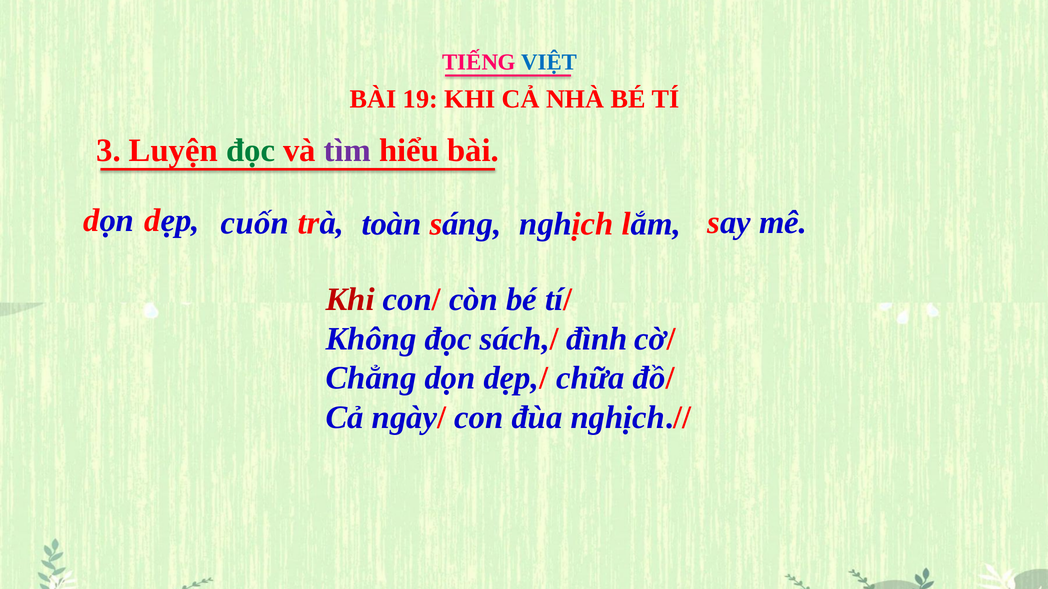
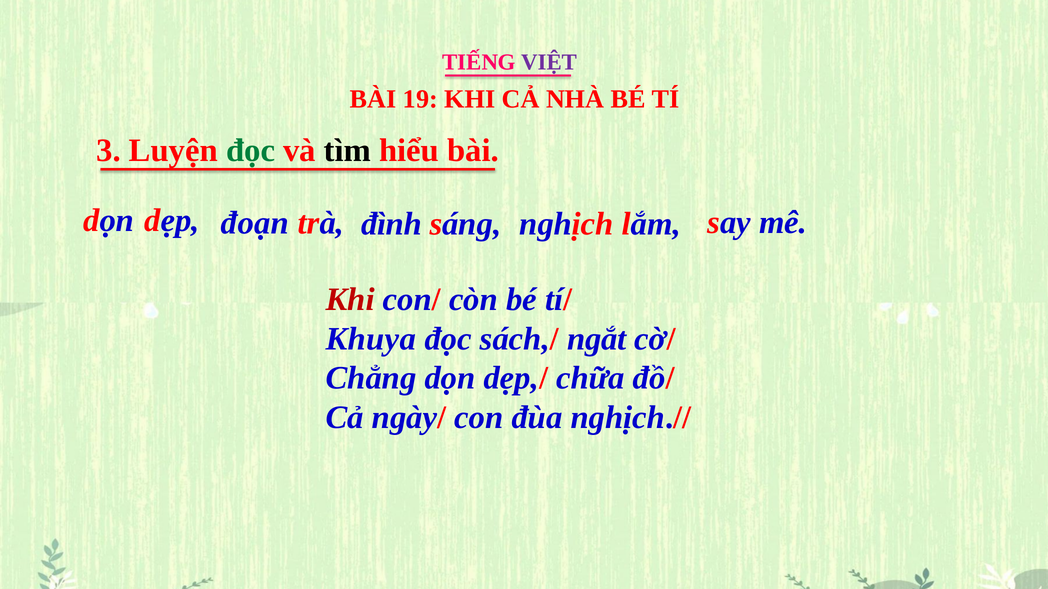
VIỆT colour: blue -> purple (549, 62)
tìm colour: purple -> black (348, 151)
cuốn: cuốn -> đoạn (255, 223)
toàn: toàn -> đình (392, 224)
Không: Không -> Khuya (371, 339)
đình: đình -> ngắt (597, 339)
